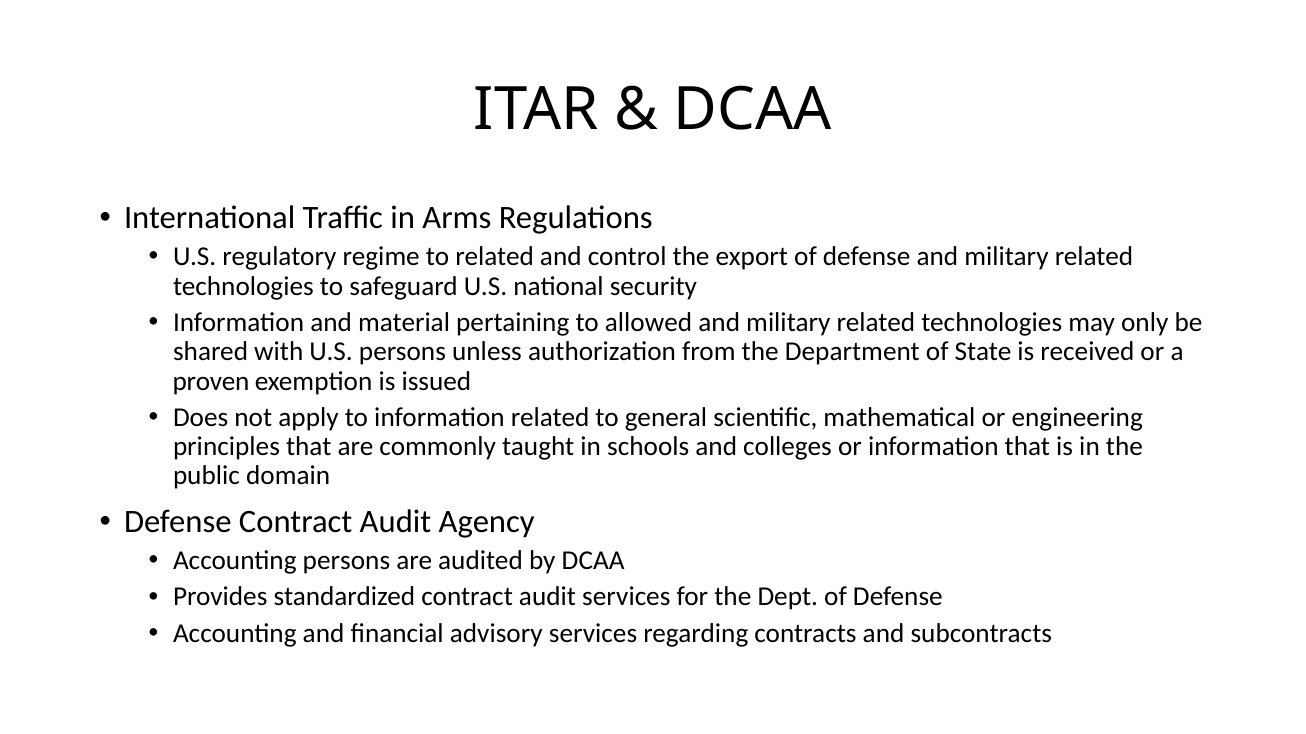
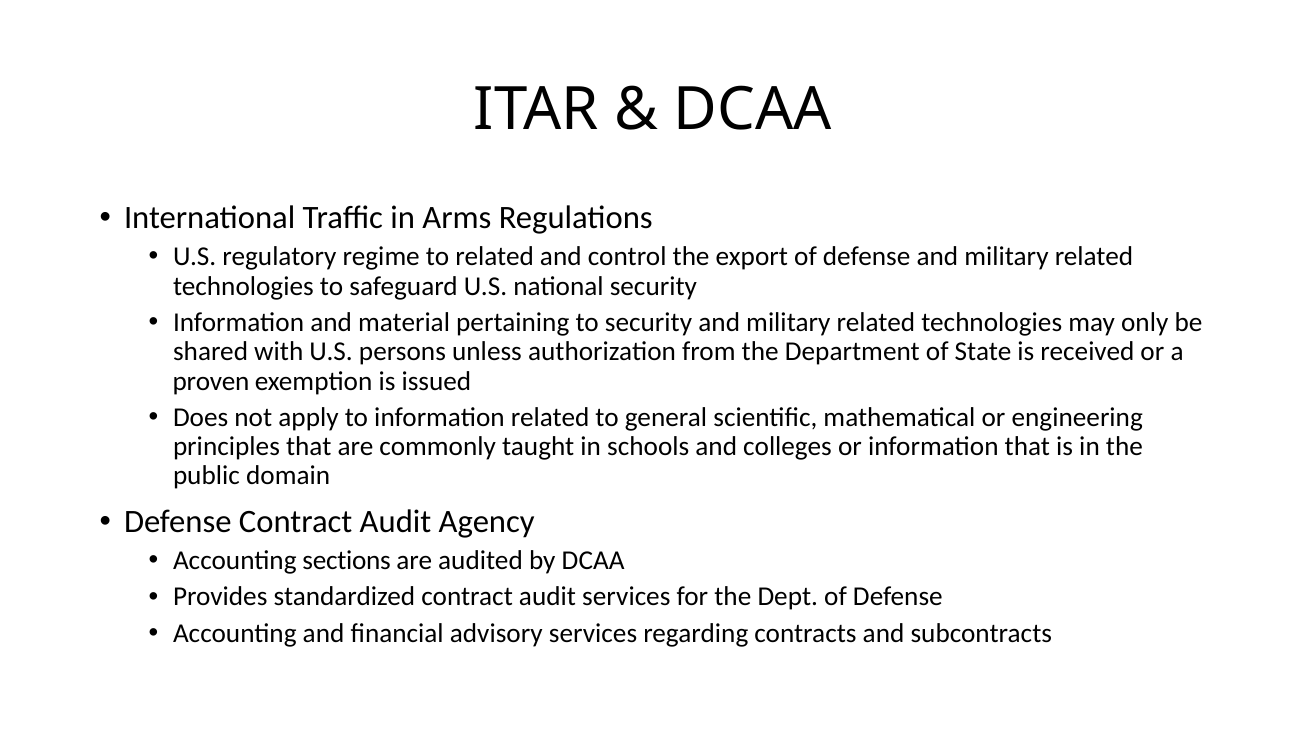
to allowed: allowed -> security (649, 323)
Accounting persons: persons -> sections (347, 561)
